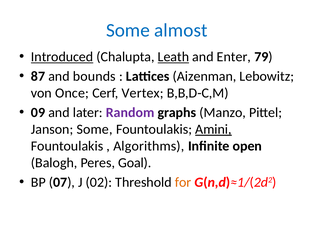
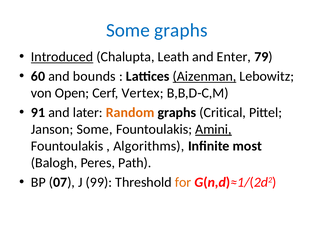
Some almost: almost -> graphs (181, 30)
Leath underline: present -> none (173, 57)
87: 87 -> 60 (38, 77)
Aizenman underline: none -> present (205, 77)
Once: Once -> Open (72, 93)
09: 09 -> 91 (38, 113)
Random colour: purple -> orange (130, 113)
Manzo: Manzo -> Critical (223, 113)
open: open -> most (247, 146)
Goal: Goal -> Path (135, 163)
02: 02 -> 99 (99, 183)
